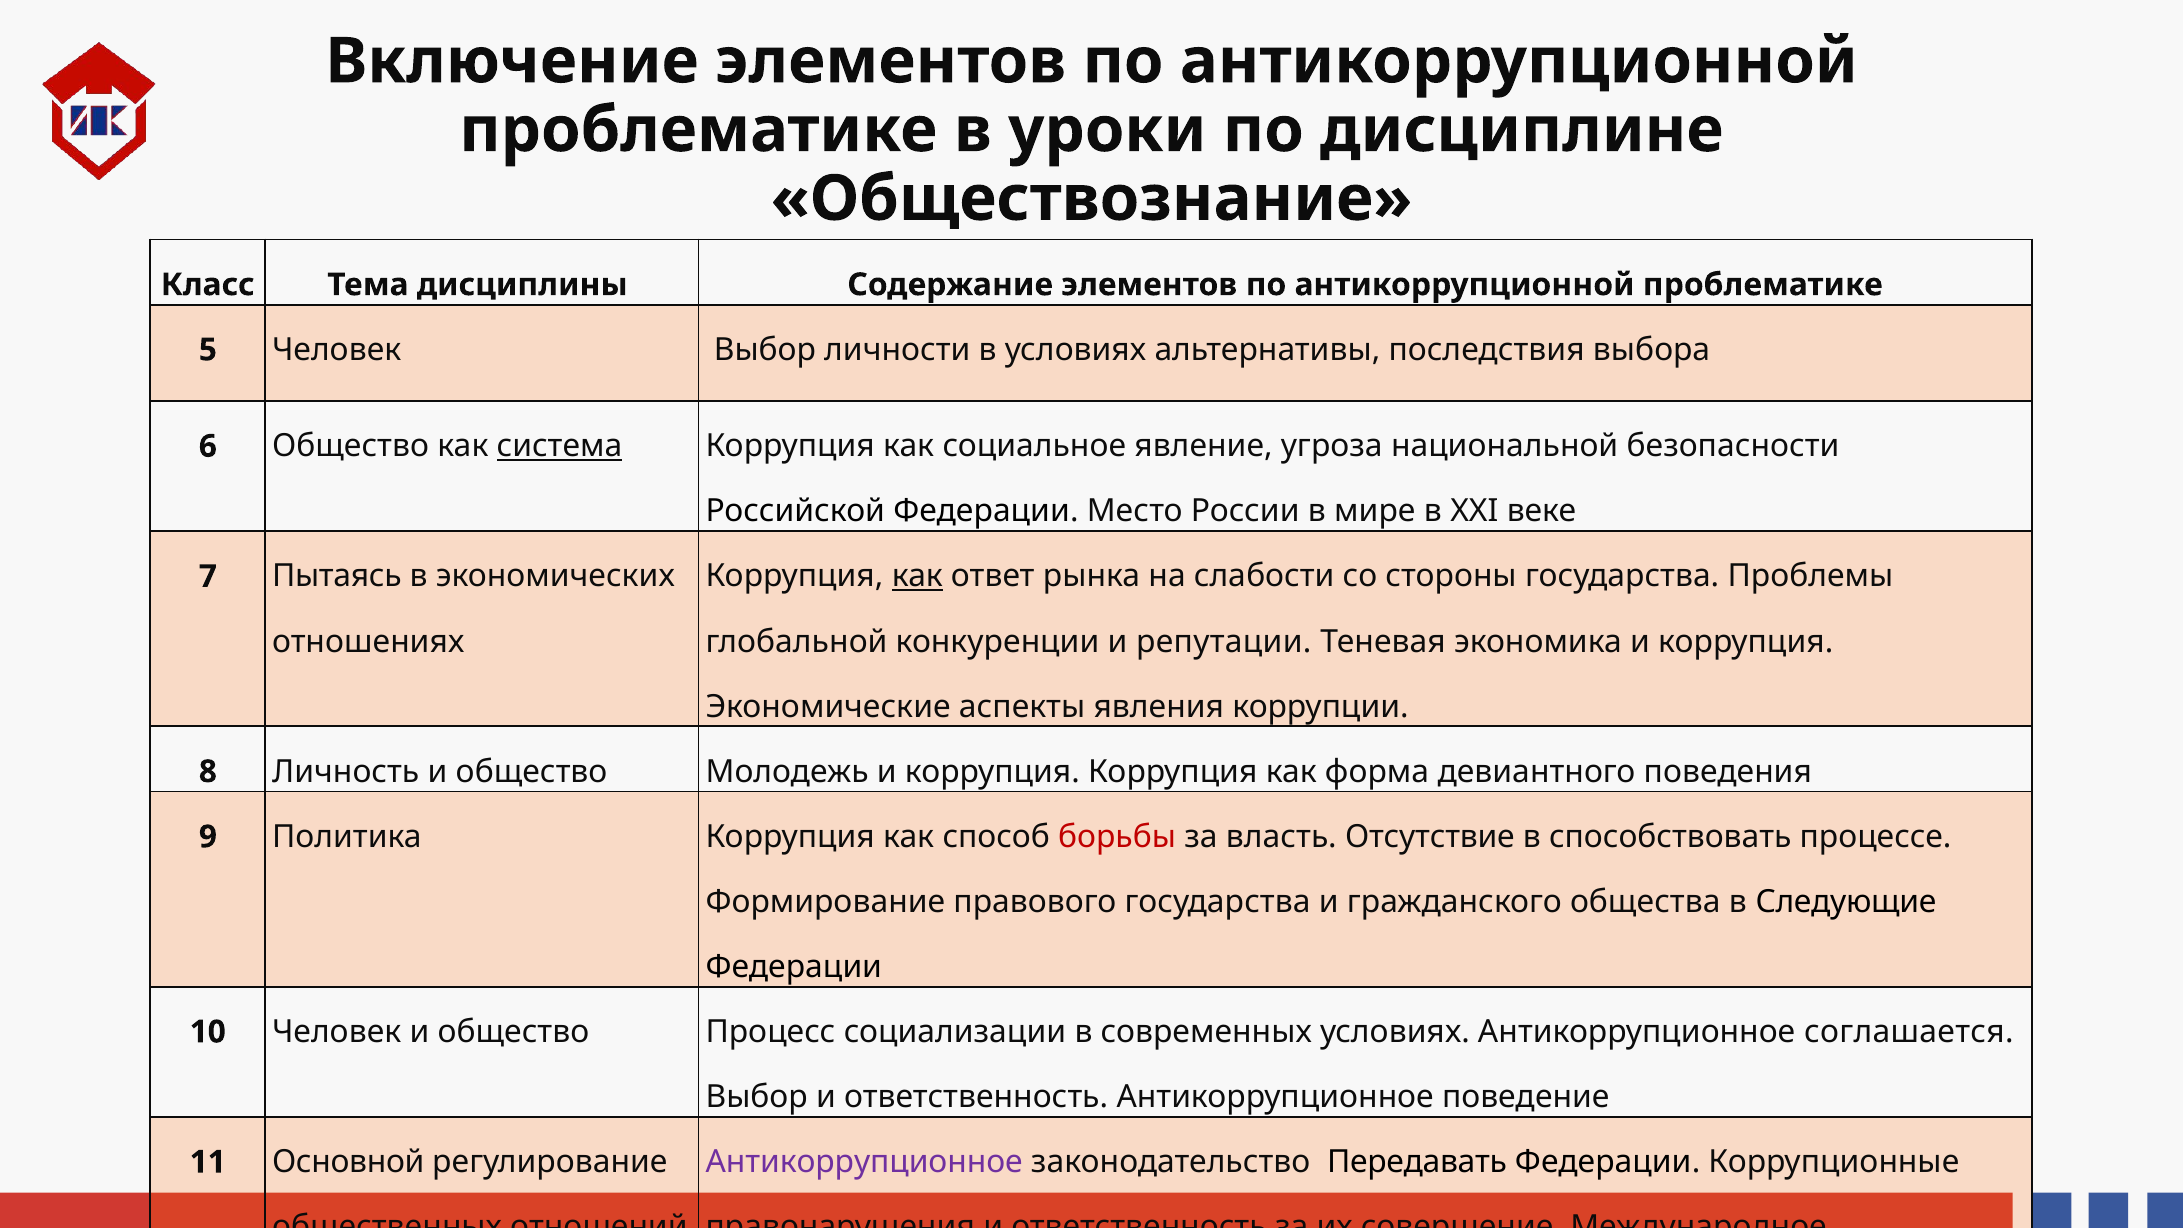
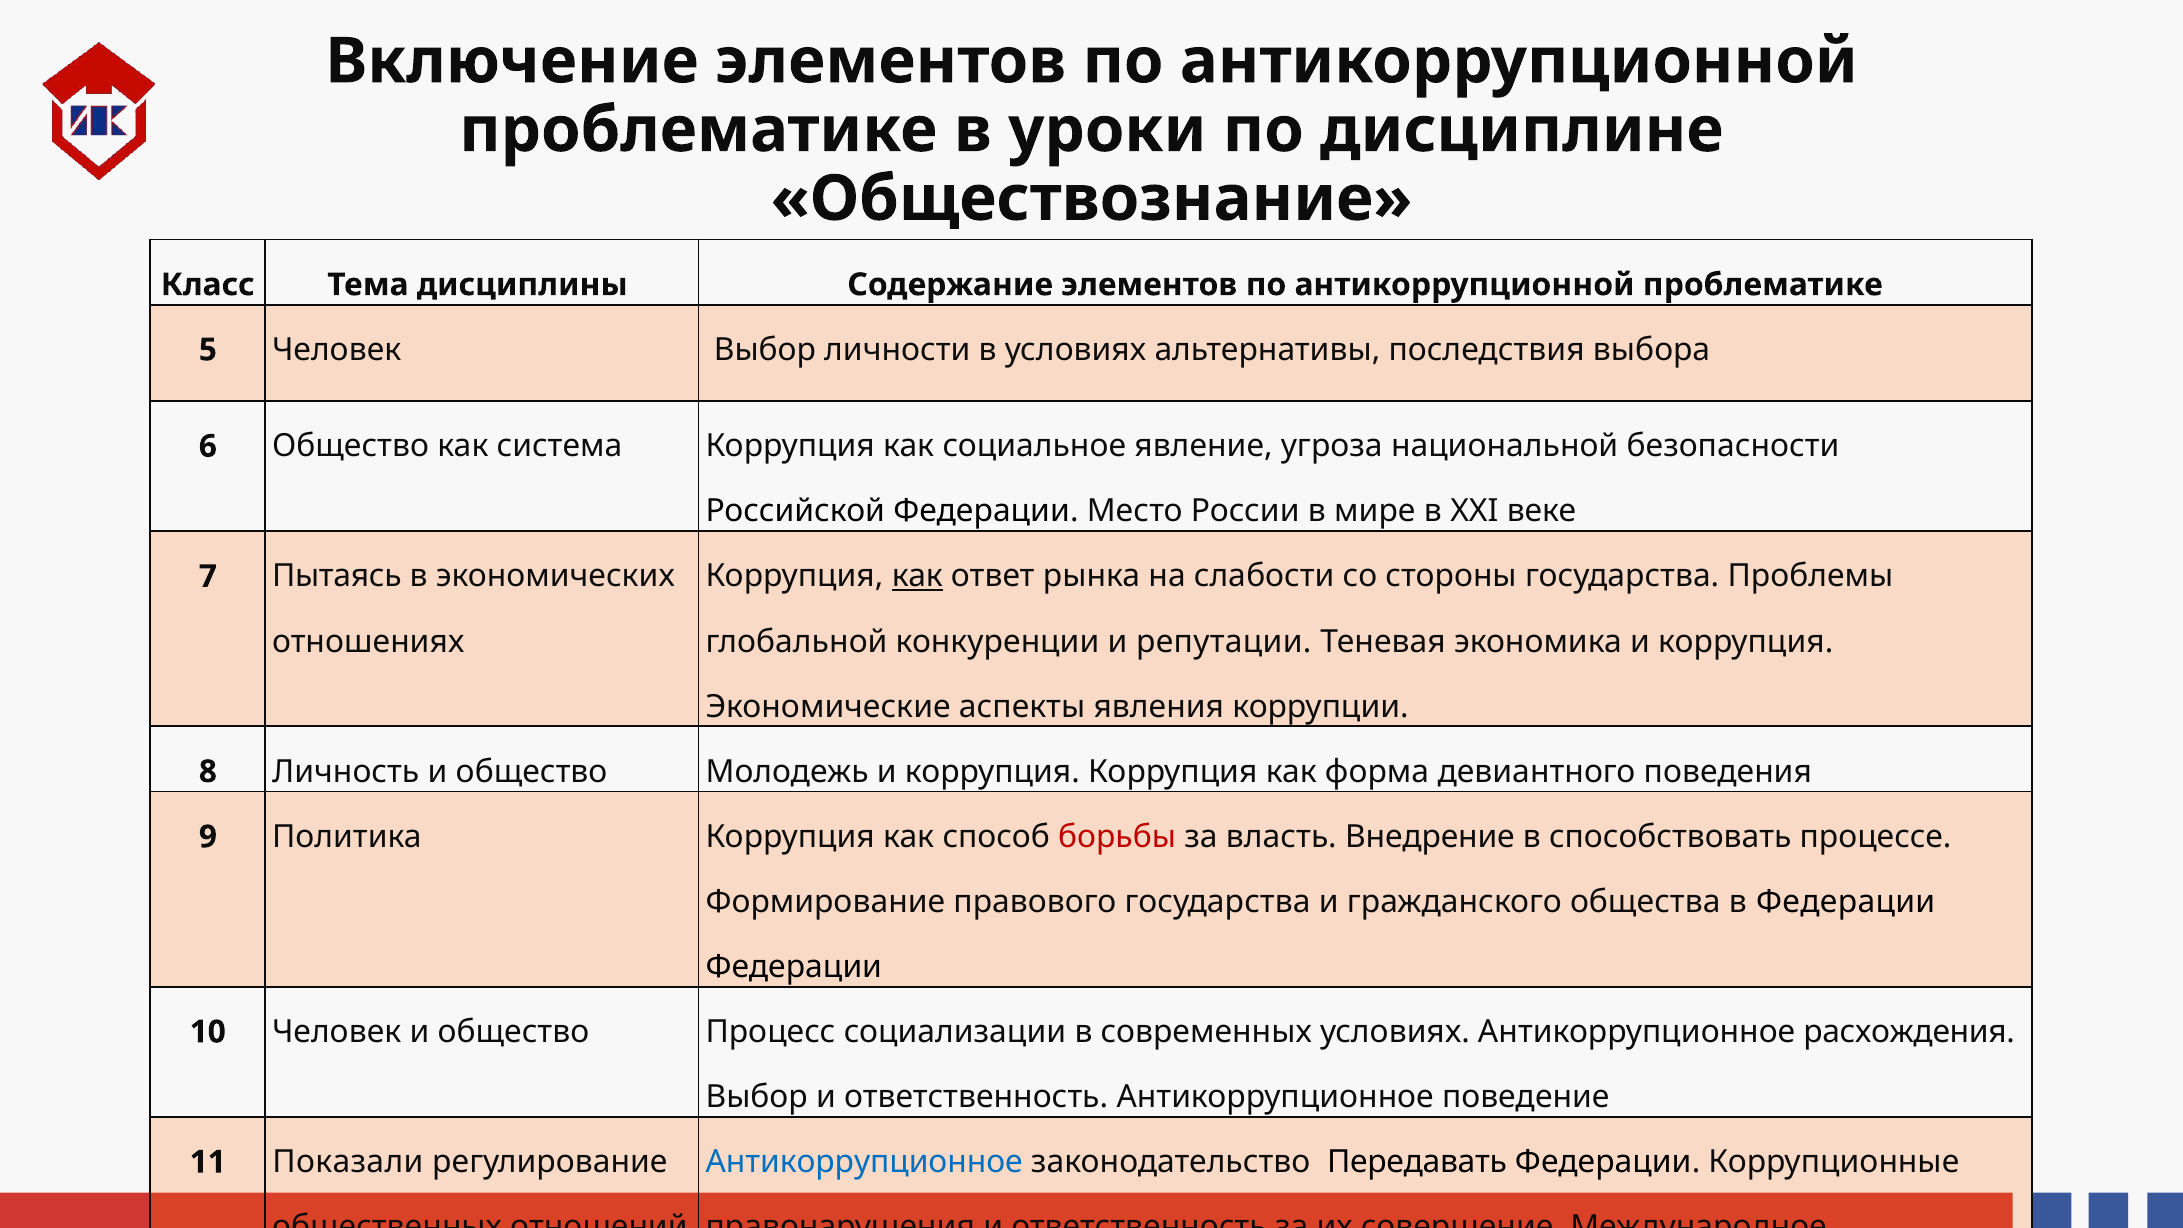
система underline: present -> none (559, 446)
Отсутствие: Отсутствие -> Внедрение (1430, 837)
в Следующие: Следующие -> Федерации (1846, 902)
соглашается: соглашается -> расхождения (1909, 1032)
Антикоррупционное colour: purple -> blue (864, 1162)
Основной: Основной -> Показали (348, 1162)
